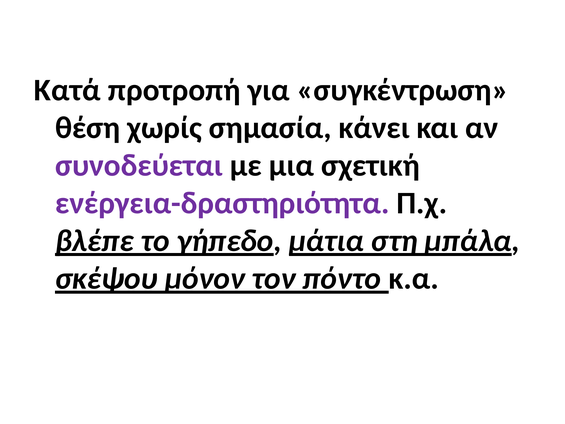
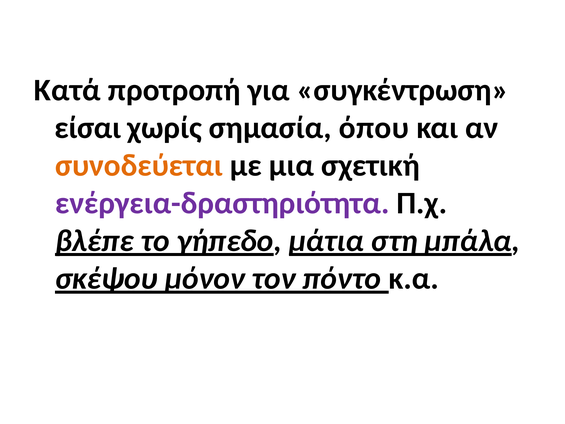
θέση: θέση -> είσαι (88, 128)
κάνει: κάνει -> όπου (374, 128)
συνοδεύεται colour: purple -> orange (139, 165)
